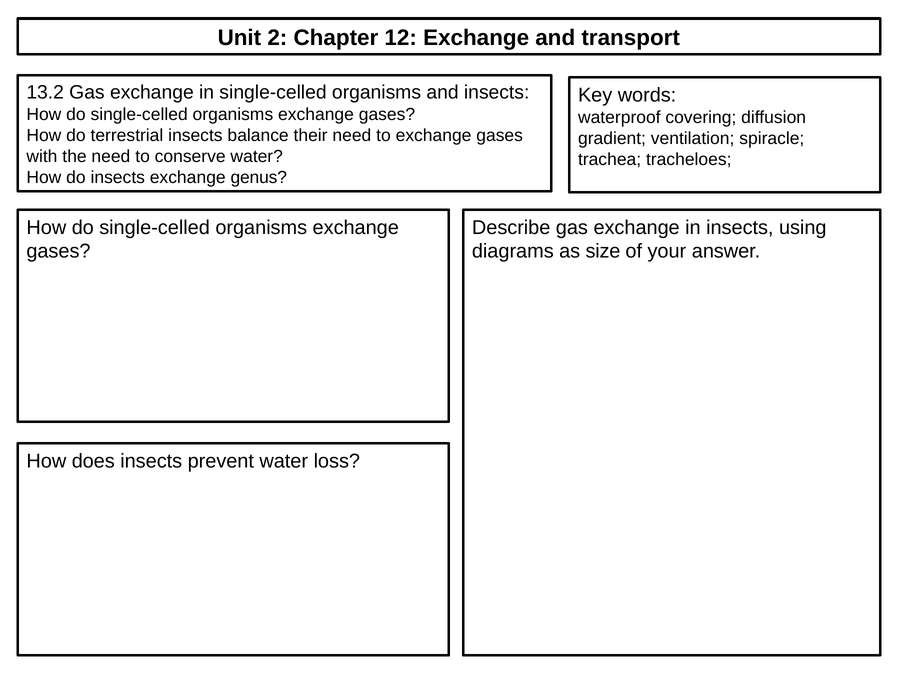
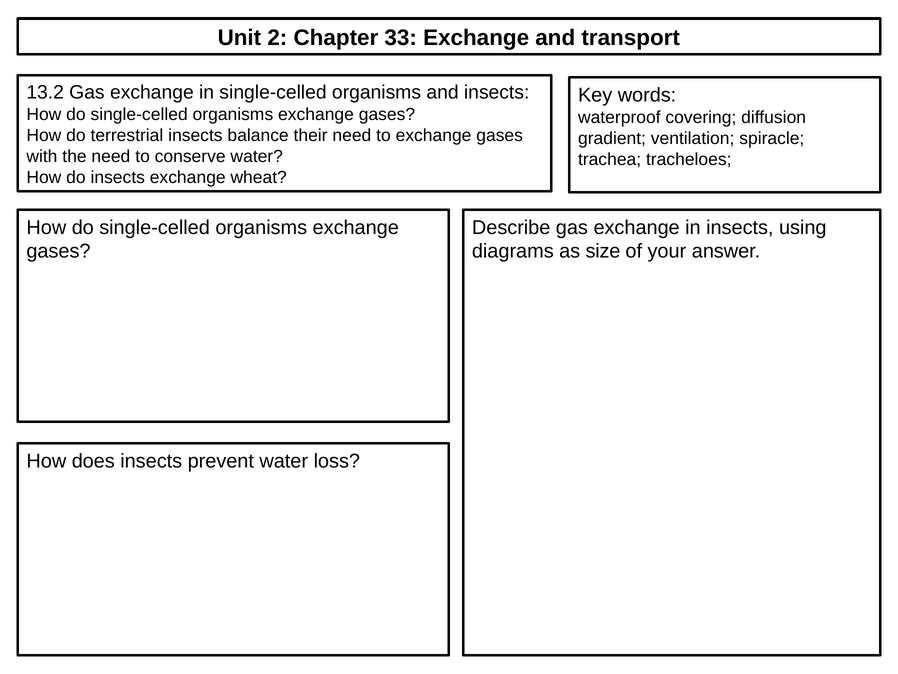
12: 12 -> 33 (401, 38)
genus: genus -> wheat (259, 177)
